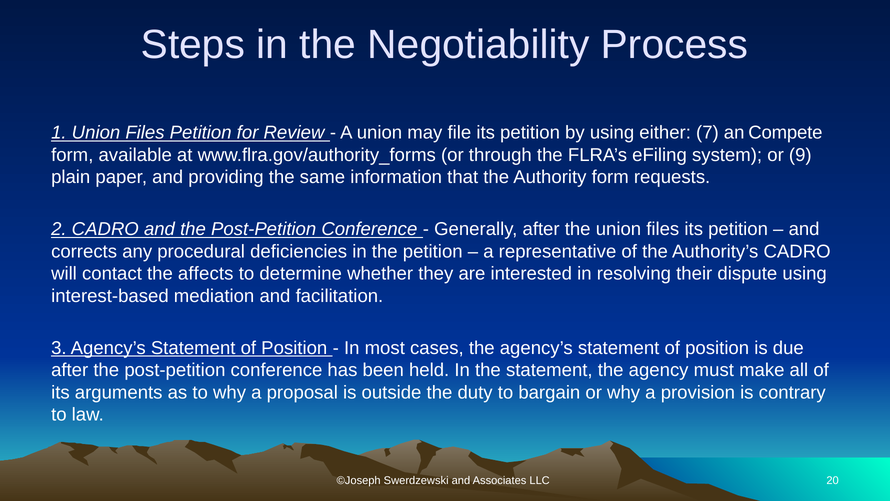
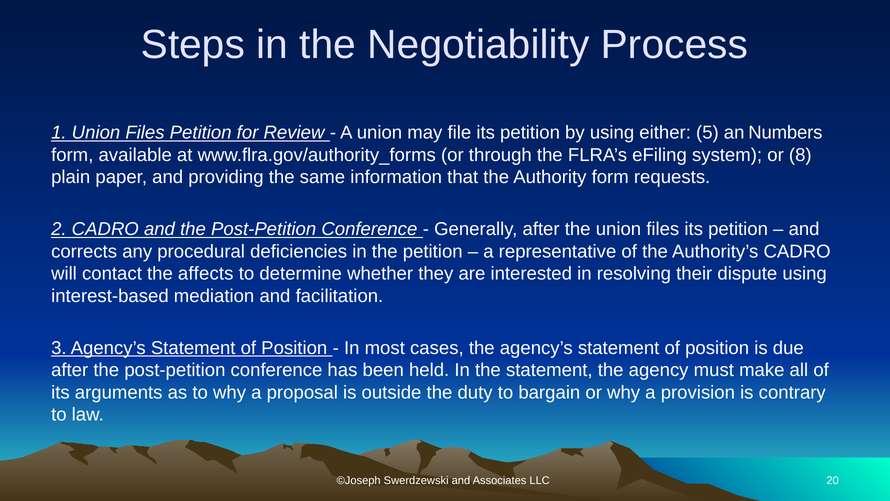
7: 7 -> 5 (707, 133)
Compete: Compete -> Numbers (785, 133)
9: 9 -> 8 (800, 155)
